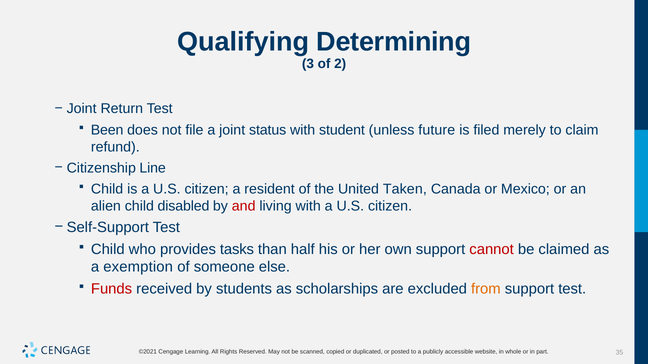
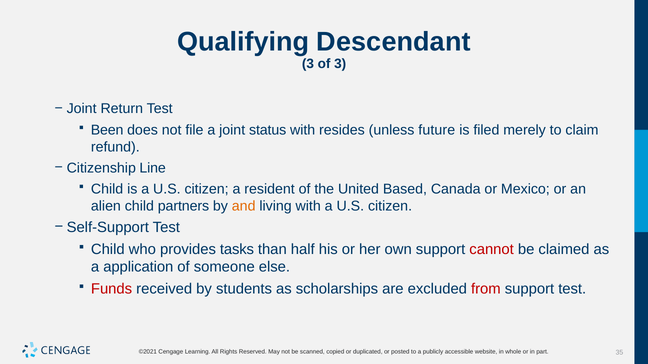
Determining: Determining -> Descendant (394, 42)
of 2: 2 -> 3 (340, 64)
student: student -> resides (342, 130)
Taken: Taken -> Based (405, 189)
disabled: disabled -> partners (183, 206)
and colour: red -> orange (244, 206)
exemption: exemption -> application (138, 267)
from colour: orange -> red (486, 289)
